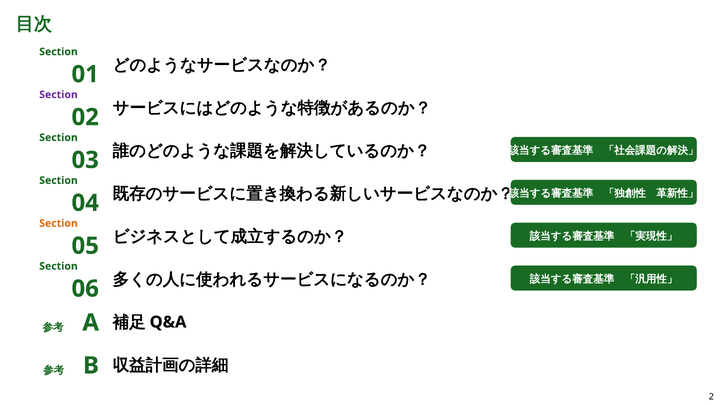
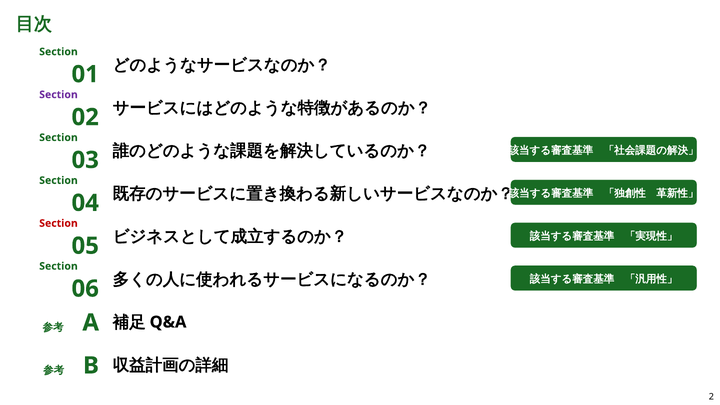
Section colour: orange -> red (58, 223)
